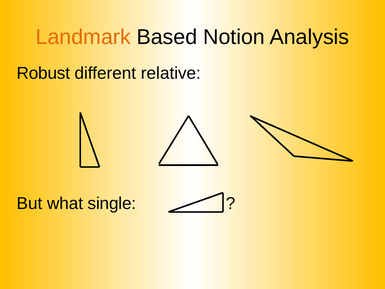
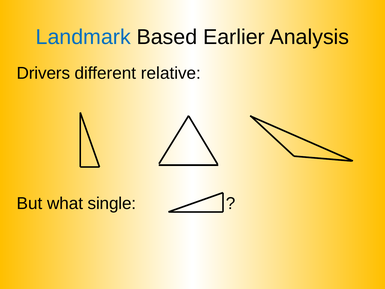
Landmark colour: orange -> blue (83, 37)
Notion: Notion -> Earlier (234, 37)
Robust: Robust -> Drivers (43, 73)
